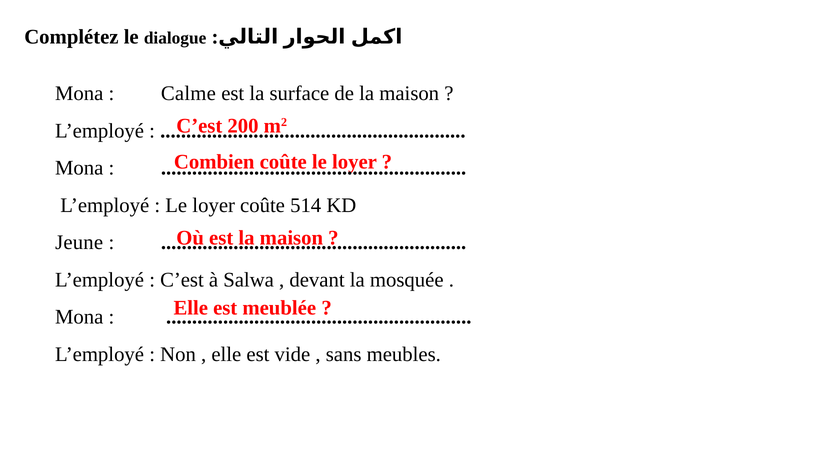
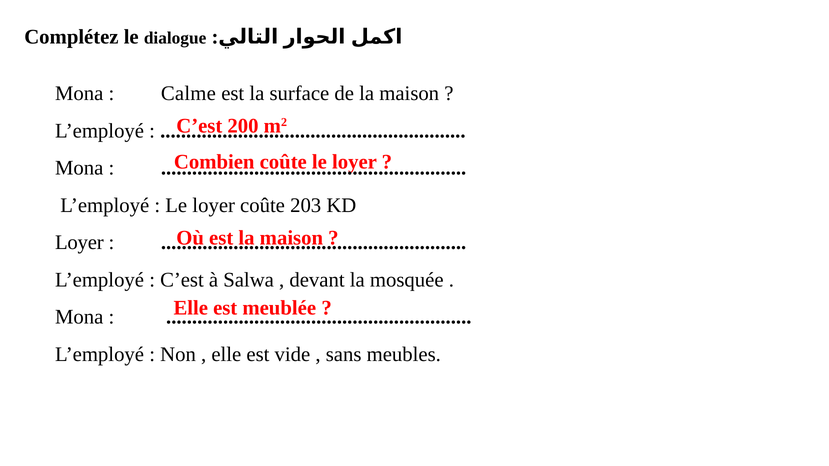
514: 514 -> 203 (306, 205)
Jeune: Jeune -> Loyer (79, 243)
